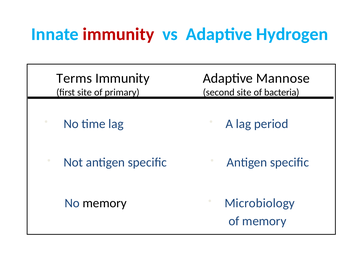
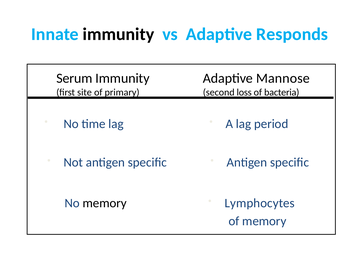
immunity colour: red -> black (118, 34)
Hydrogen: Hydrogen -> Responds (292, 34)
Terms: Terms -> Serum (74, 78)
second site: site -> loss (244, 92)
Microbiology: Microbiology -> Lymphocytes (260, 203)
